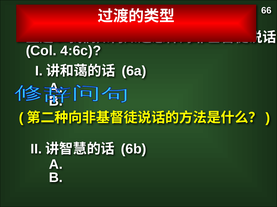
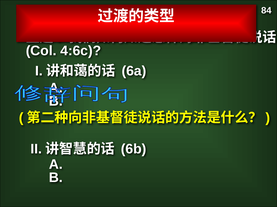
66: 66 -> 84 (266, 10)
